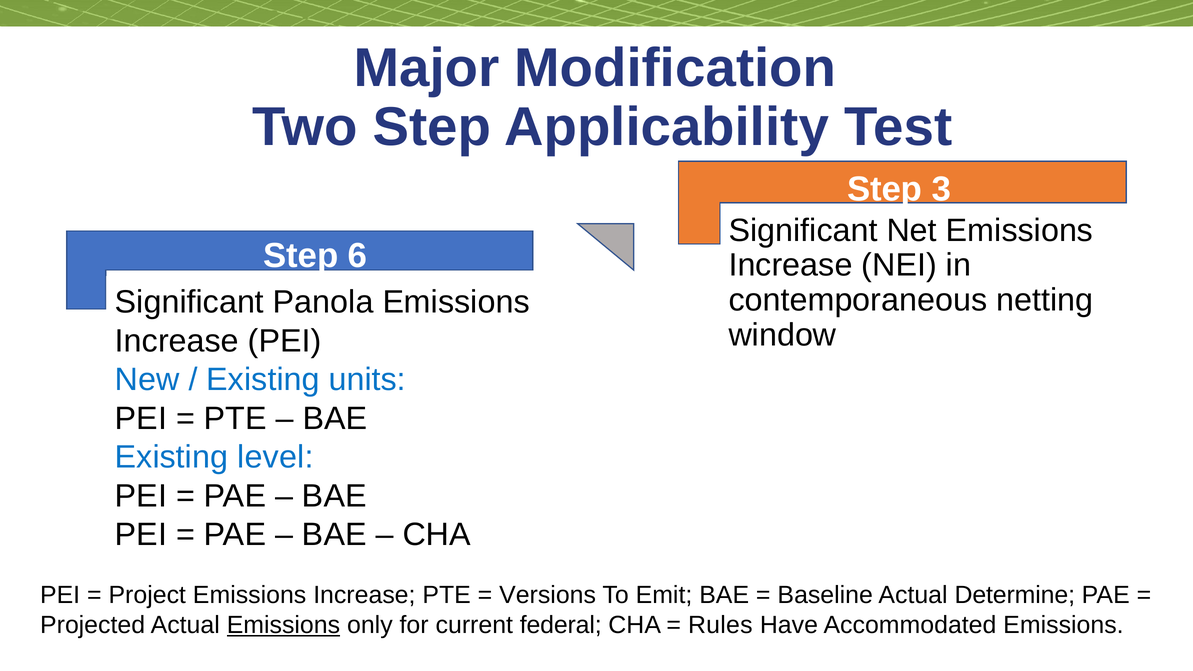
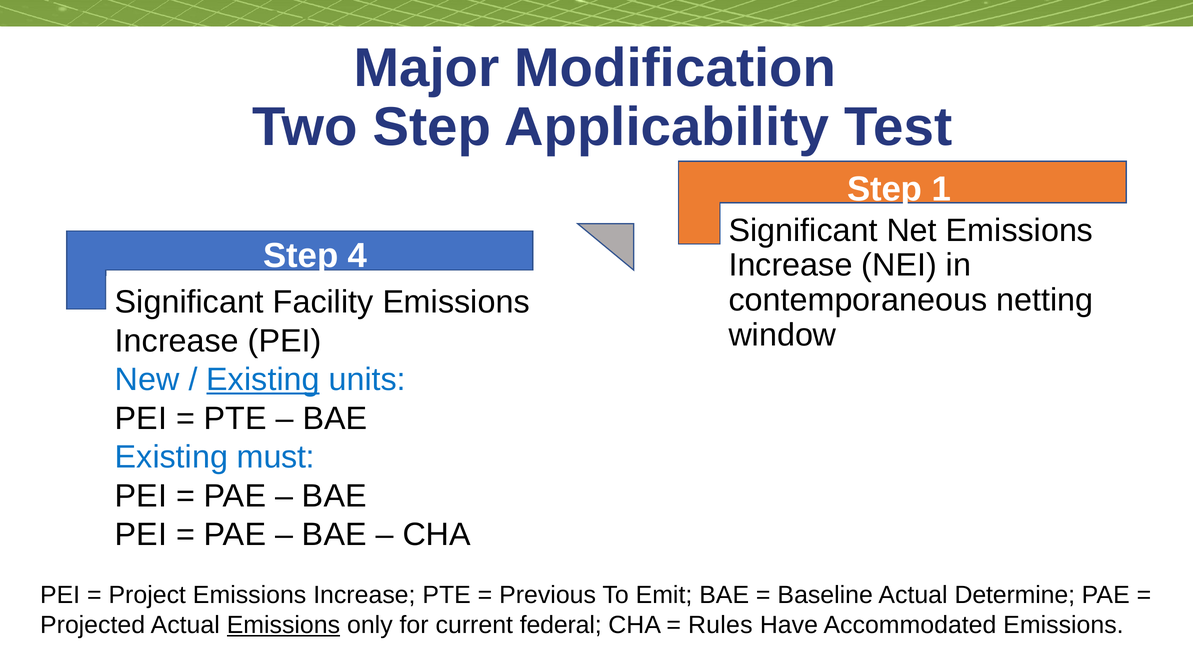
3: 3 -> 1 (941, 189)
6: 6 -> 4 (358, 256)
Panola: Panola -> Facility (323, 302)
Existing underline: none -> present (263, 380)
level: level -> must (276, 457)
Versions: Versions -> Previous (548, 595)
